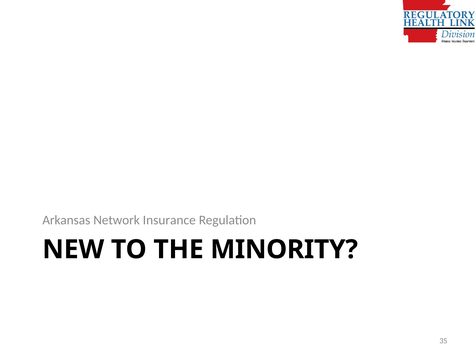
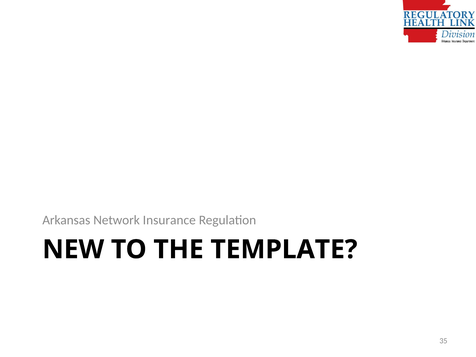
MINORITY: MINORITY -> TEMPLATE (284, 249)
